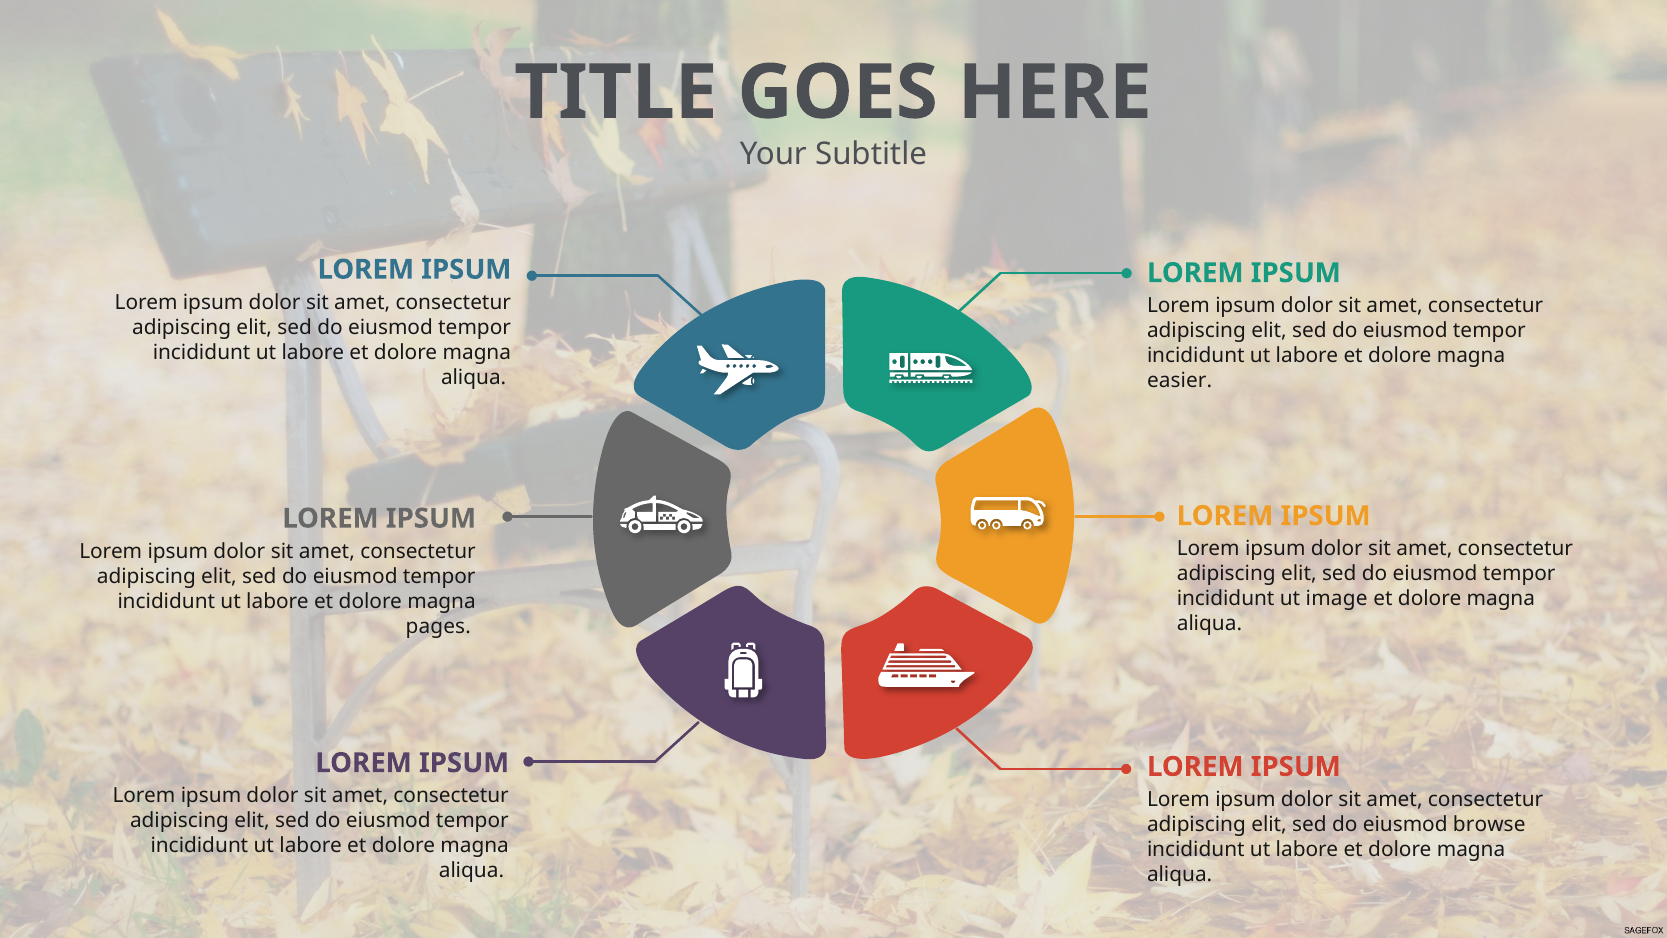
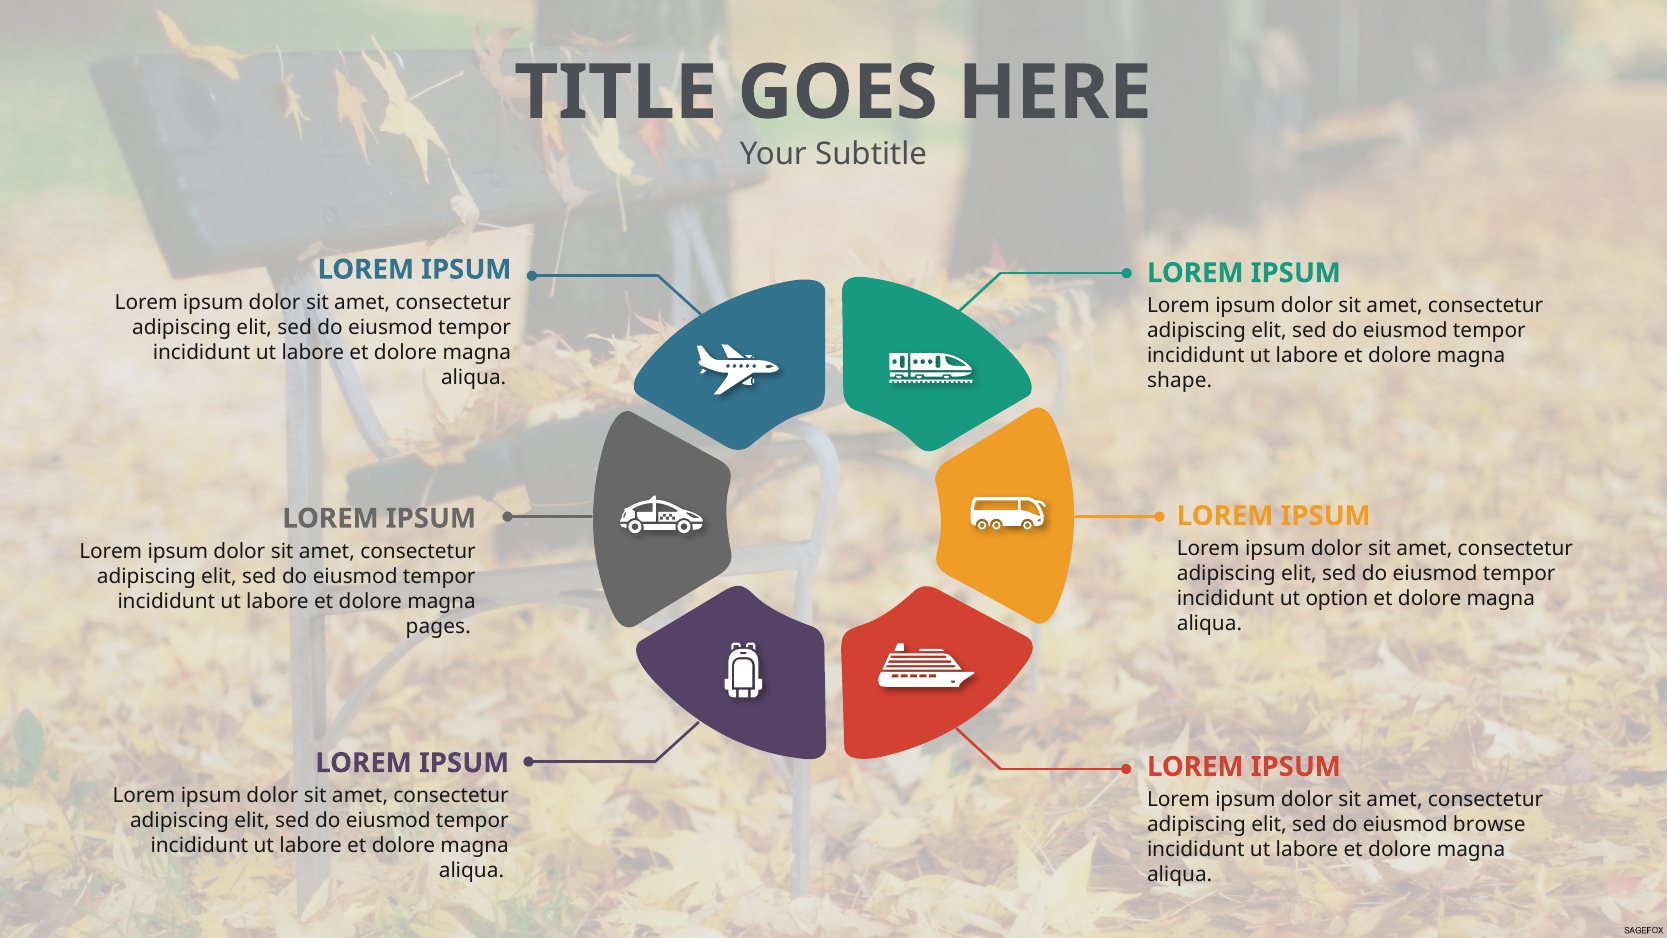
easier: easier -> shape (1180, 381)
image: image -> option (1337, 599)
